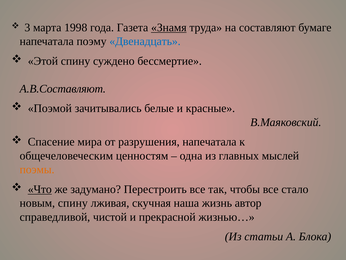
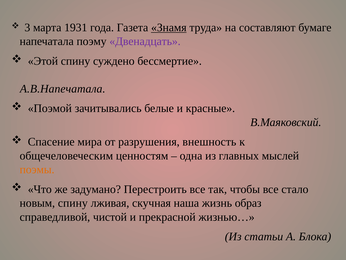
1998: 1998 -> 1931 (76, 27)
Двенадцать colour: blue -> purple (145, 41)
А.В.Составляют: А.В.Составляют -> А.В.Напечатала (63, 89)
разрушения напечатала: напечатала -> внешность (209, 142)
Что underline: present -> none (40, 189)
автор: автор -> образ (248, 203)
